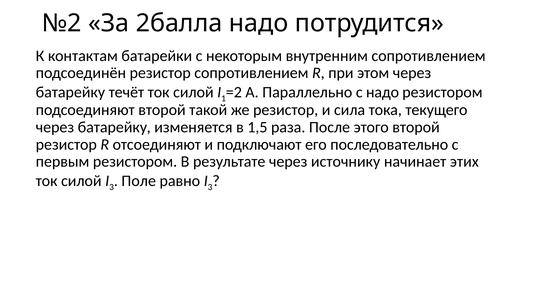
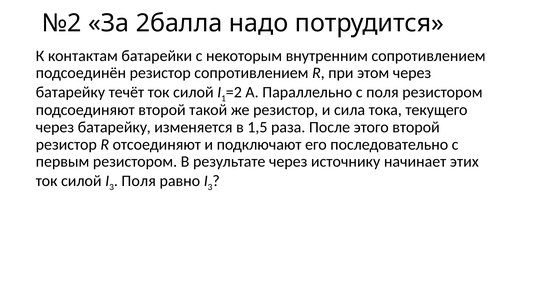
с надо: надо -> поля (382, 92)
Поле: Поле -> Поля (139, 181)
